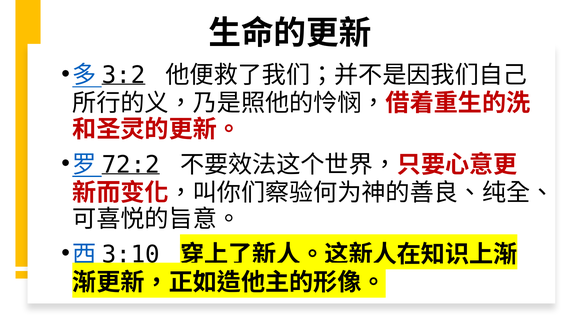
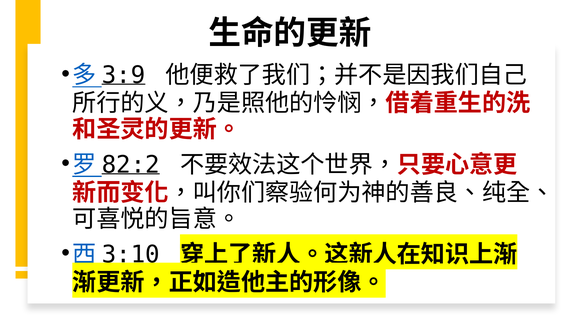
3:2: 3:2 -> 3:9 (124, 75)
72:2: 72:2 -> 82:2 (131, 165)
